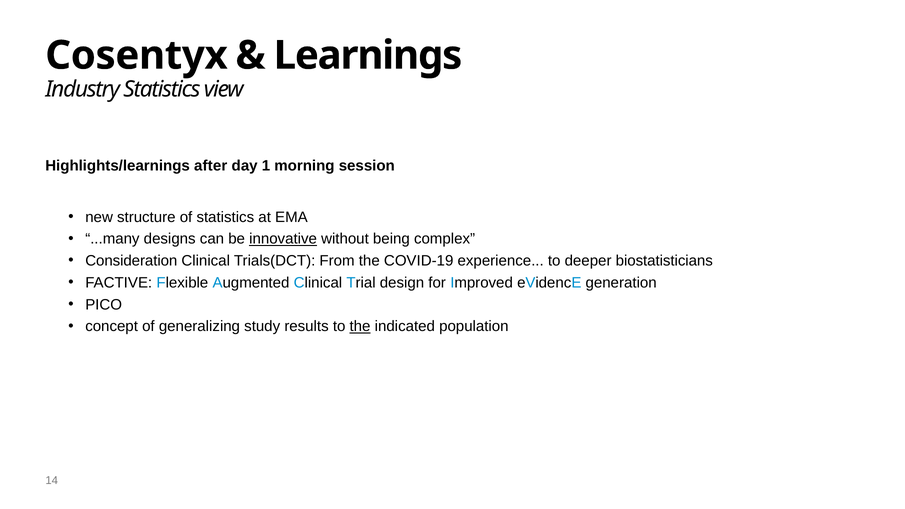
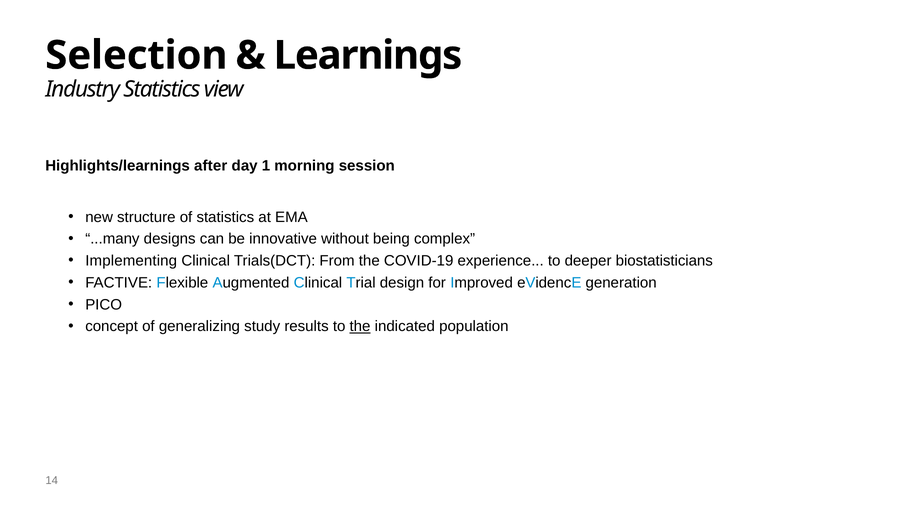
Cosentyx: Cosentyx -> Selection (136, 55)
innovative underline: present -> none (283, 239)
Consideration: Consideration -> Implementing (131, 261)
